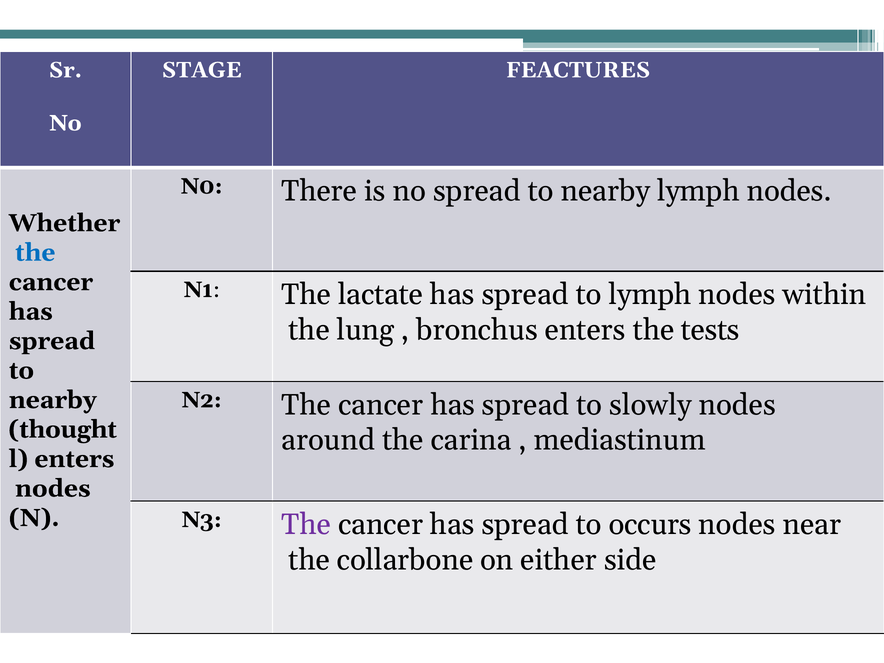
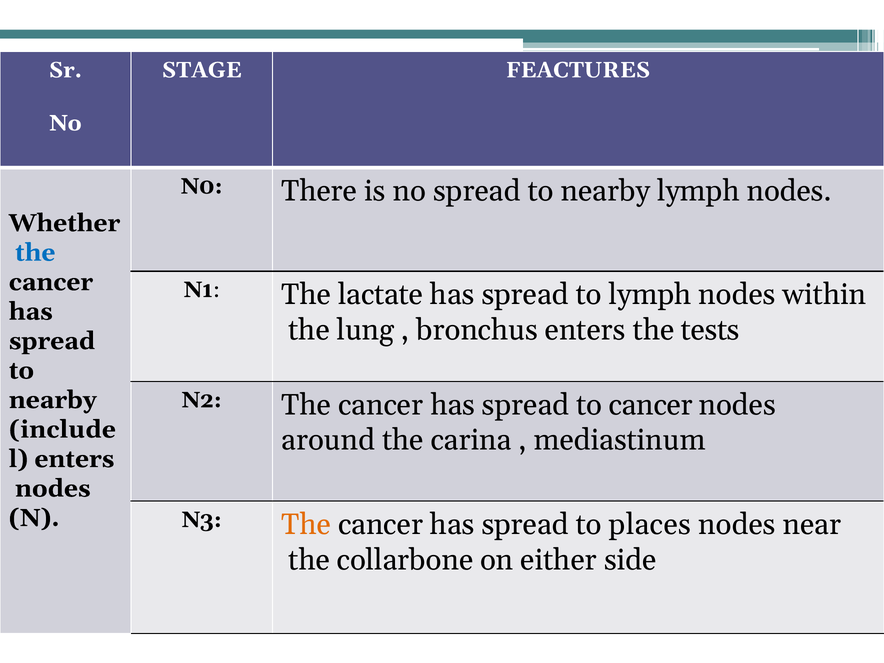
to slowly: slowly -> cancer (651, 405)
thought: thought -> include (62, 429)
The colour: purple -> orange (306, 525)
occurs: occurs -> places (650, 525)
